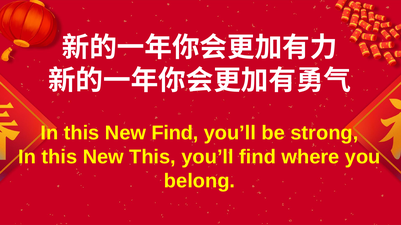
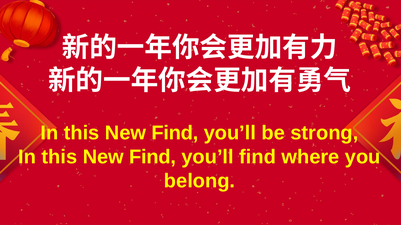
This: This -> Find (153, 157)
